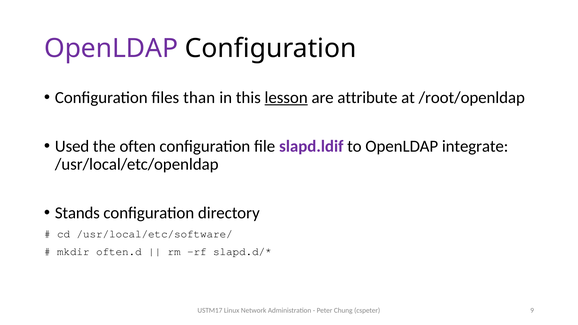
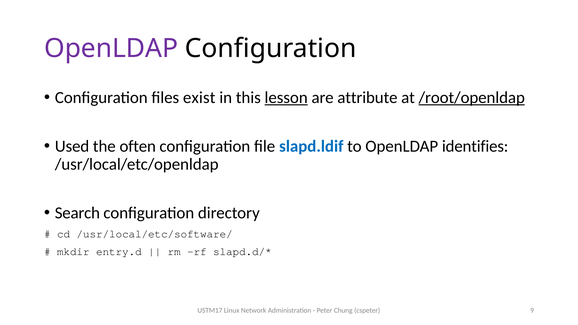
than: than -> exist (199, 98)
/root/openldap underline: none -> present (472, 98)
slapd.ldif colour: purple -> blue (311, 146)
integrate: integrate -> identifies (475, 146)
Stands: Stands -> Search (77, 213)
often.d: often.d -> entry.d (119, 252)
